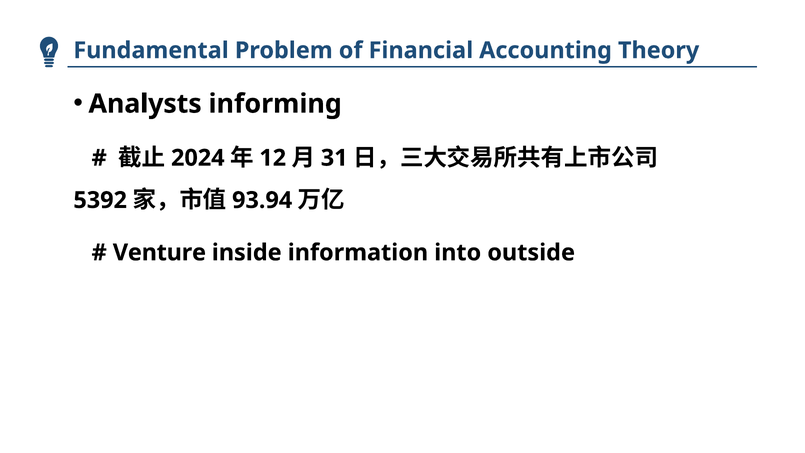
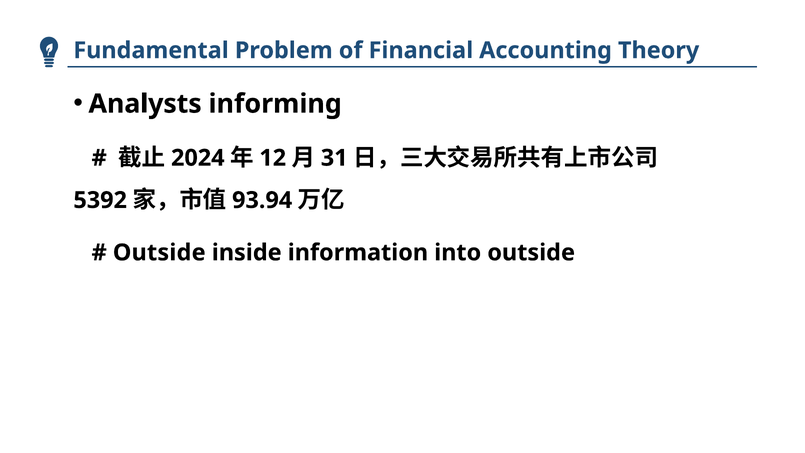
Venture: Venture -> Outside (159, 253)
